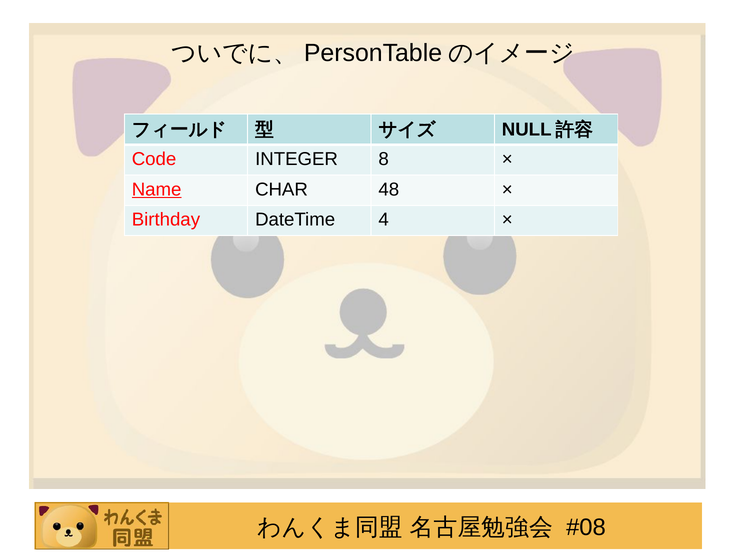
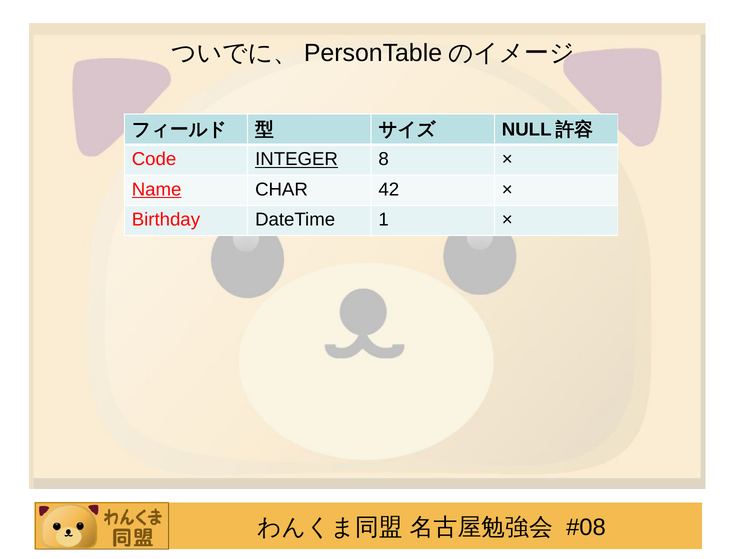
INTEGER underline: none -> present (297, 159)
48: 48 -> 42 (389, 190)
4: 4 -> 1 (384, 220)
